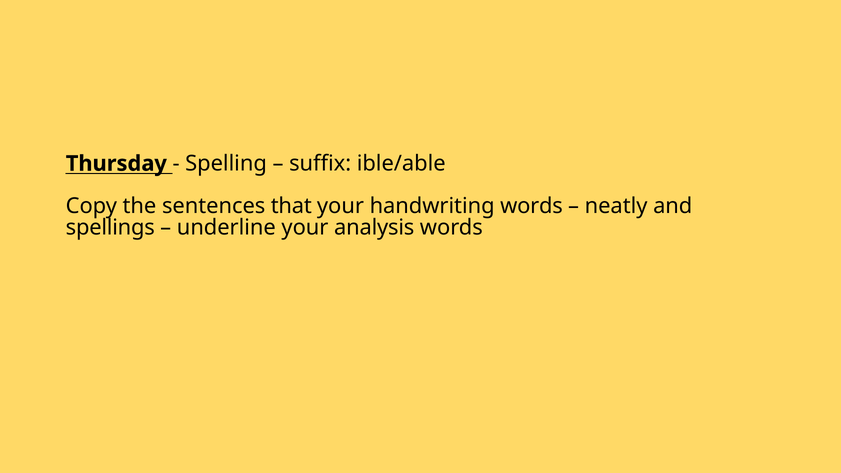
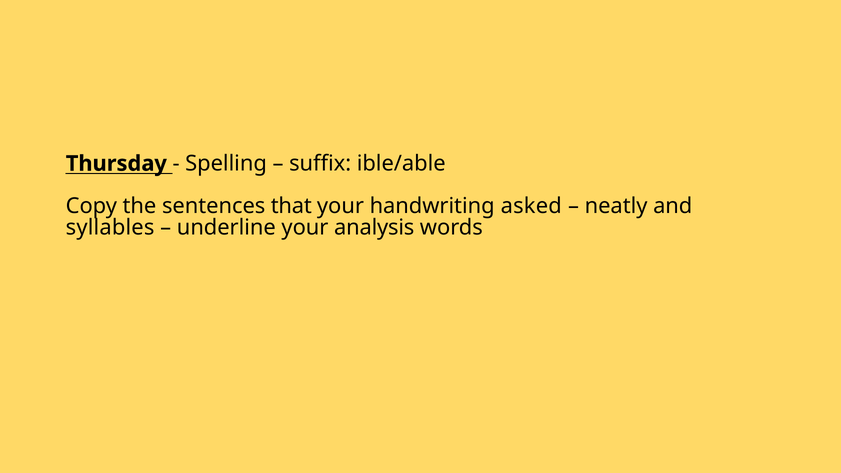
handwriting words: words -> asked (531, 206)
spellings: spellings -> syllables (110, 227)
